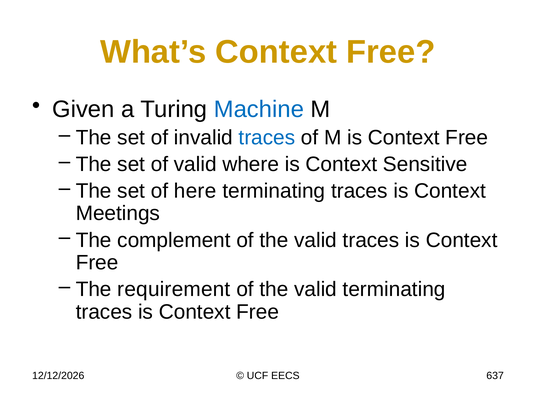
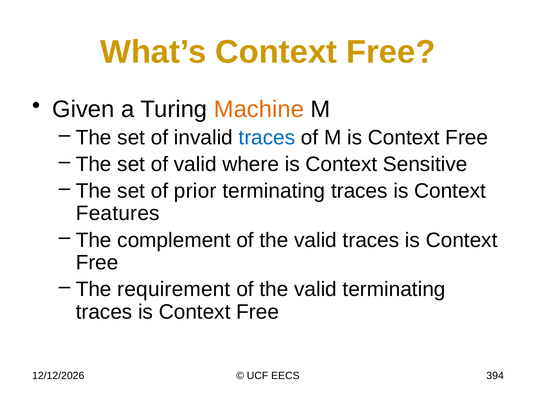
Machine colour: blue -> orange (259, 109)
here: here -> prior (195, 191)
Meetings: Meetings -> Features (118, 213)
637: 637 -> 394 (495, 376)
